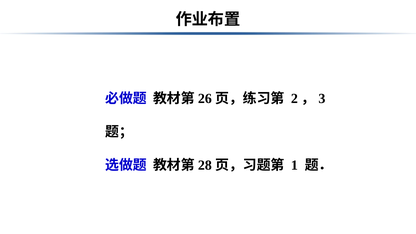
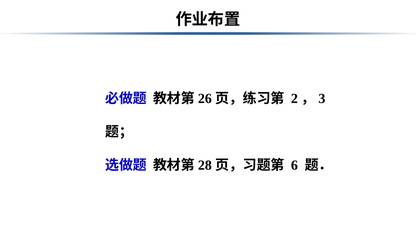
1: 1 -> 6 (294, 165)
